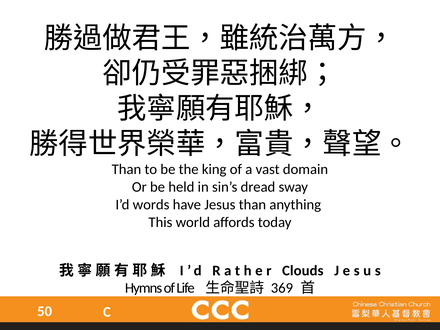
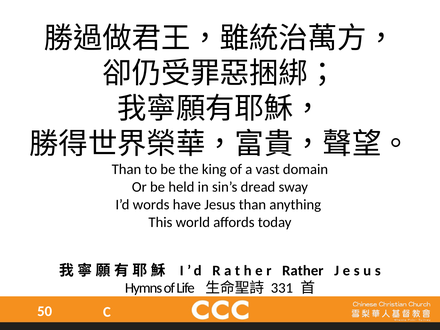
Clouds: Clouds -> Rather (303, 271)
369: 369 -> 331 (282, 288)
